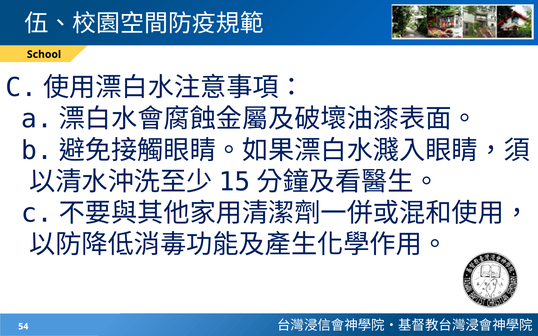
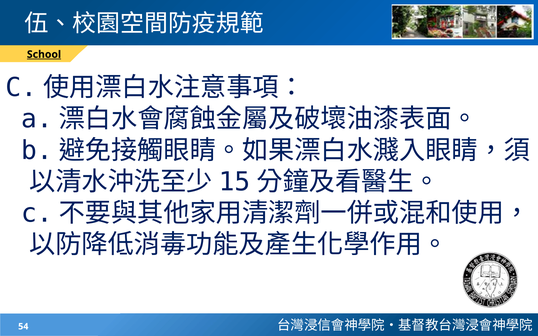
School underline: none -> present (44, 54)
